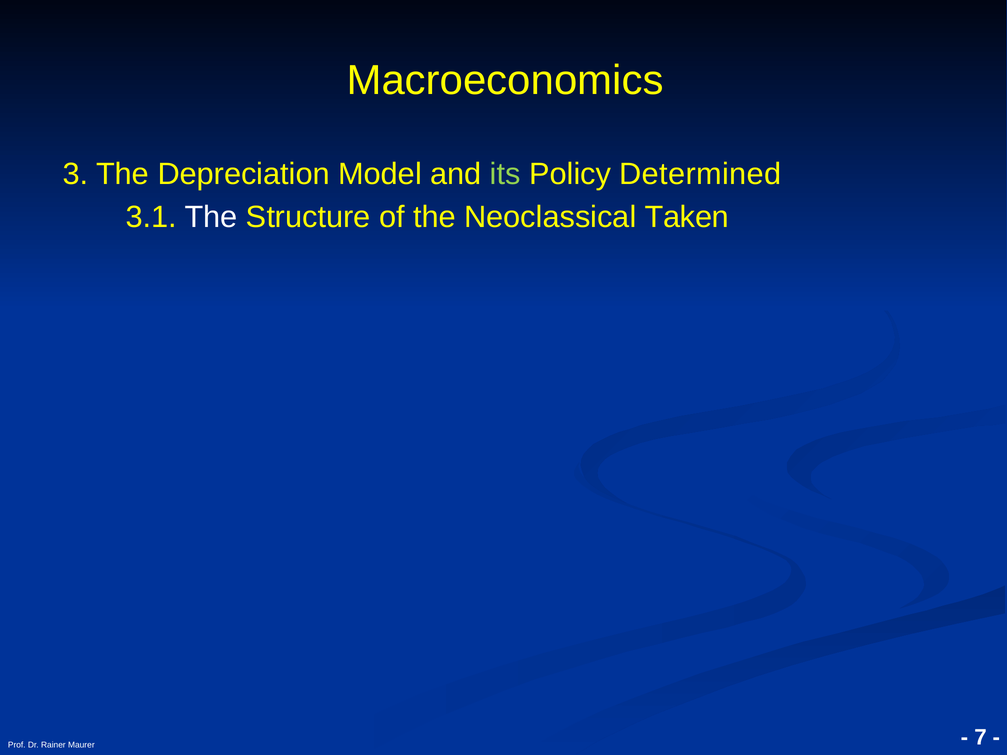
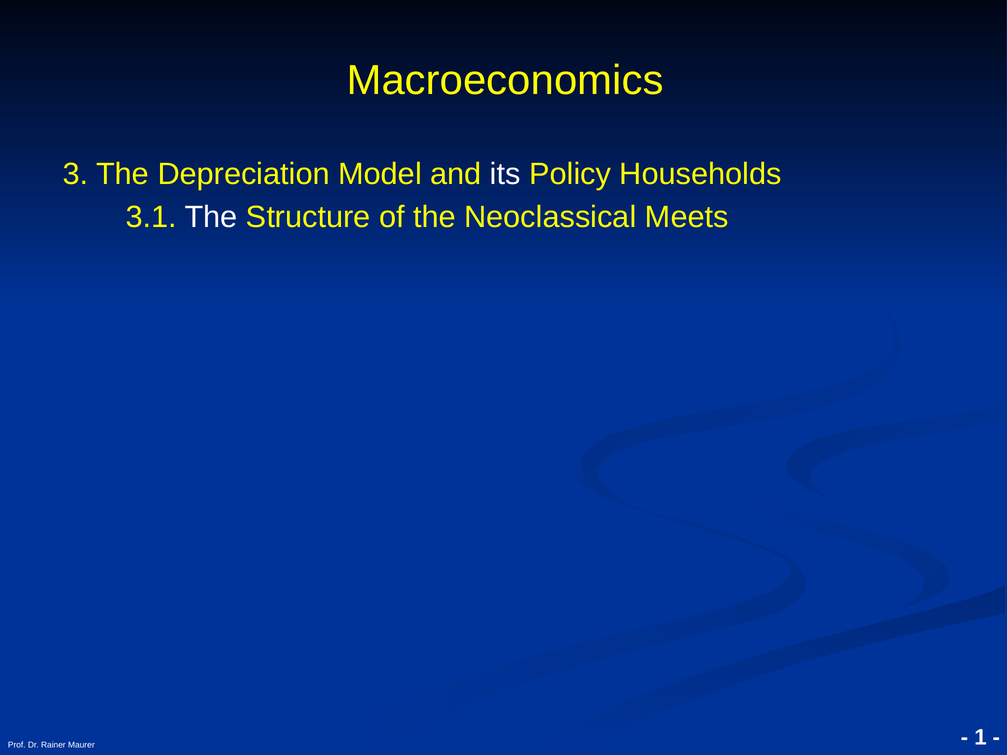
its colour: light green -> white (505, 174)
Determined: Determined -> Households (700, 174)
Taken: Taken -> Meets (687, 217)
7: 7 -> 1 (980, 738)
